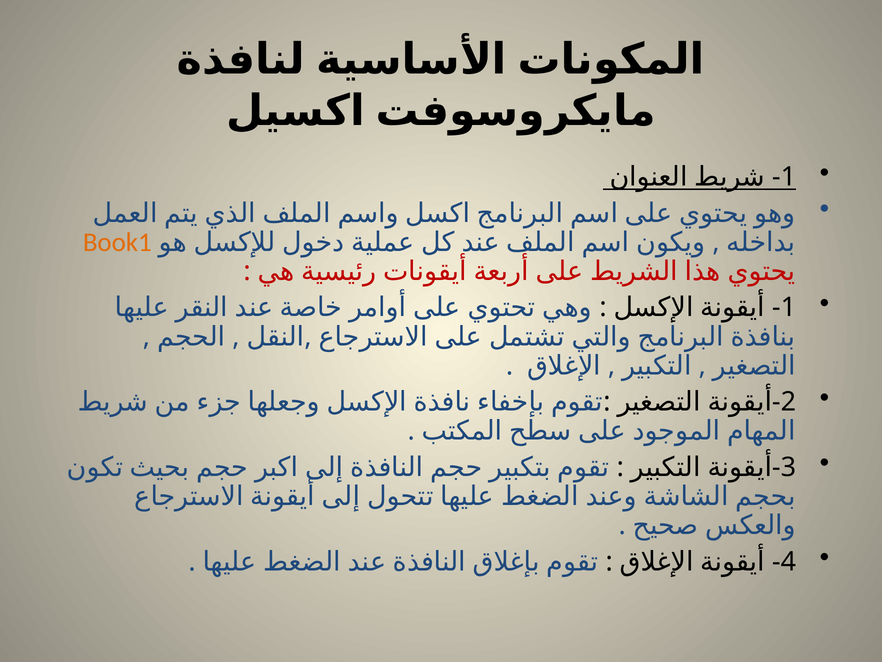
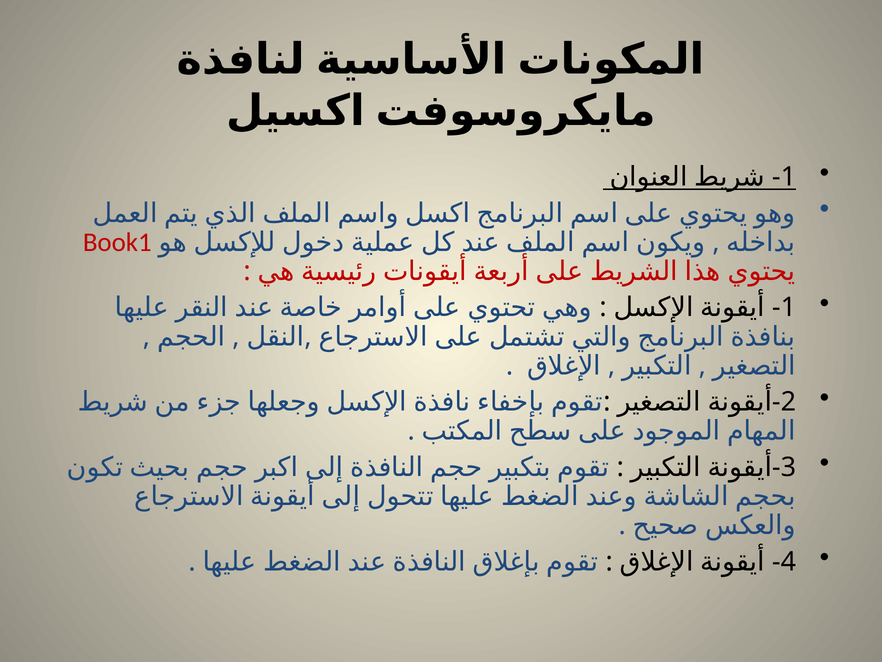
Book1 colour: orange -> red (117, 242)
